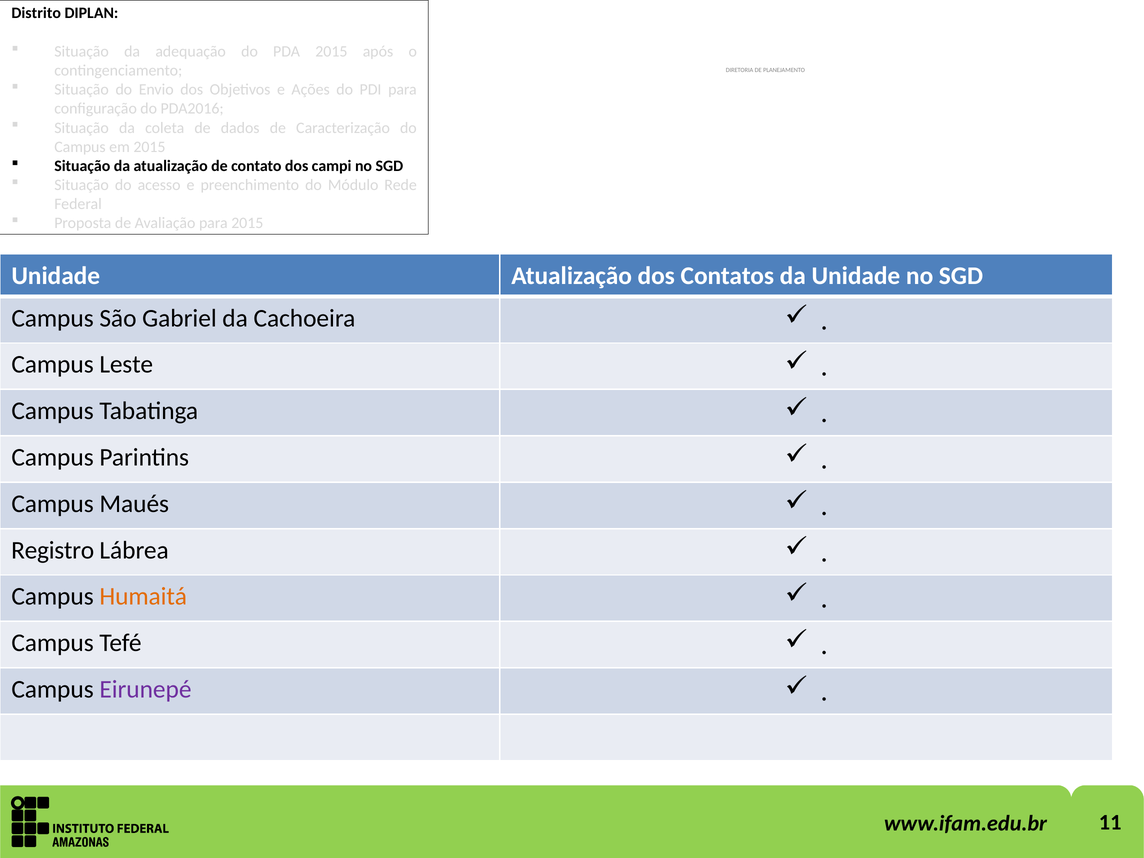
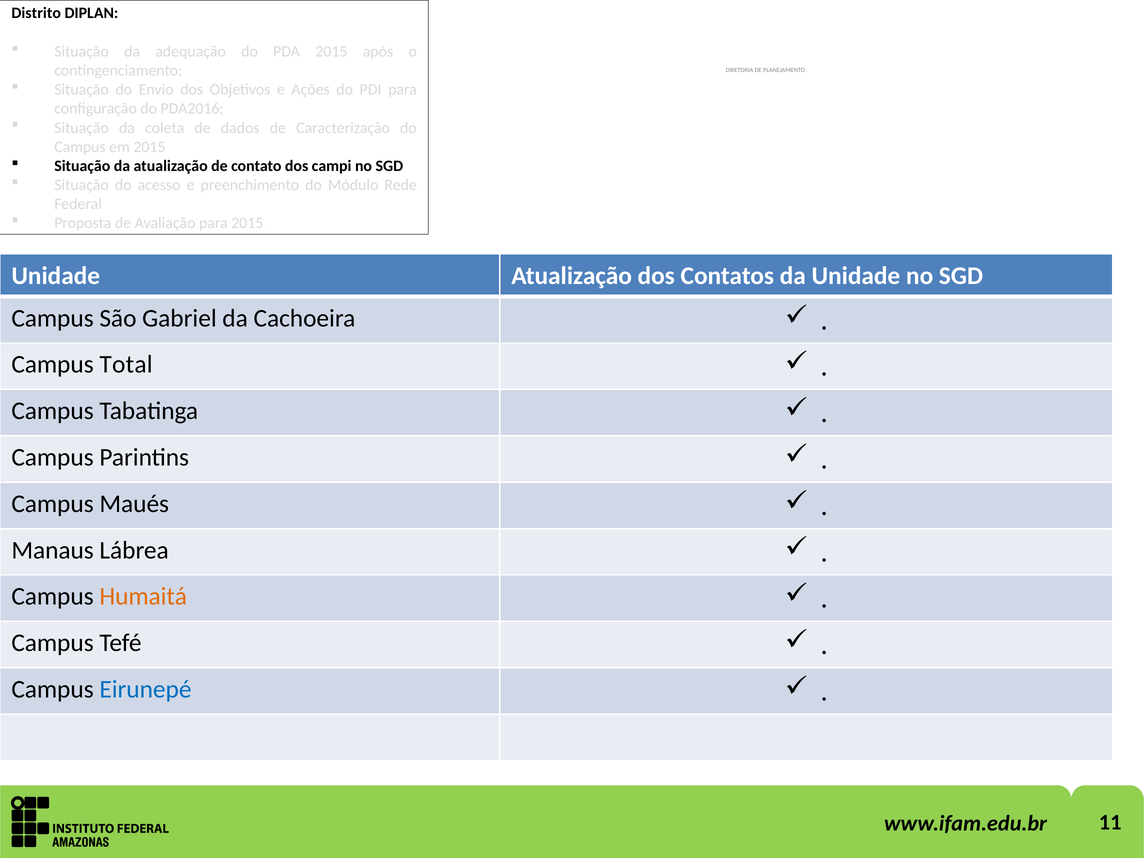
Leste: Leste -> Total (126, 365)
Registro: Registro -> Manaus (53, 550)
Eirunepé colour: purple -> blue (145, 689)
